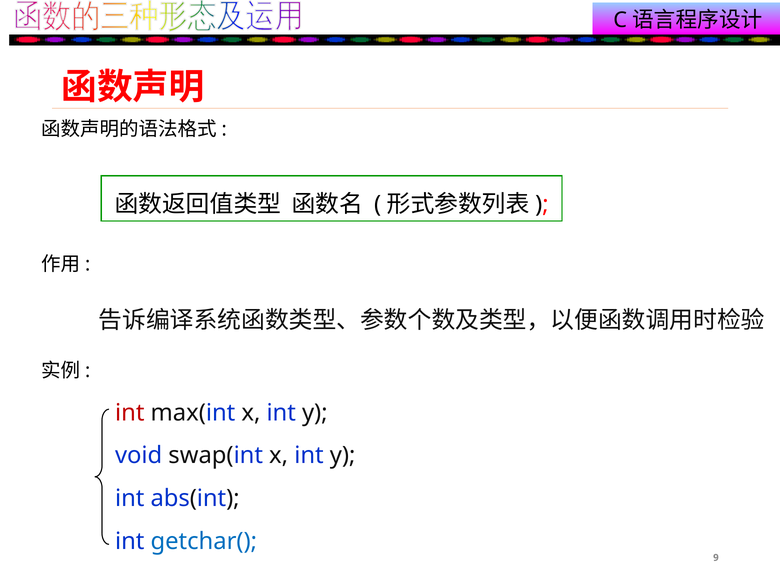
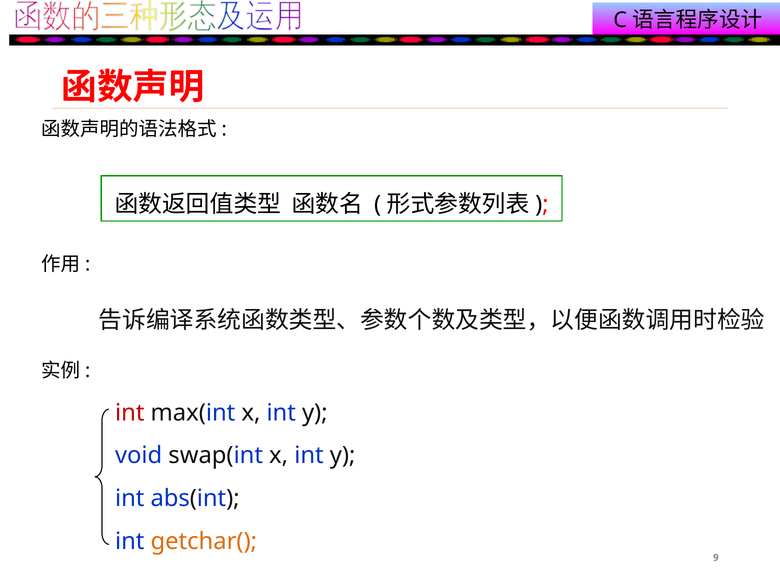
getchar( colour: blue -> orange (204, 541)
